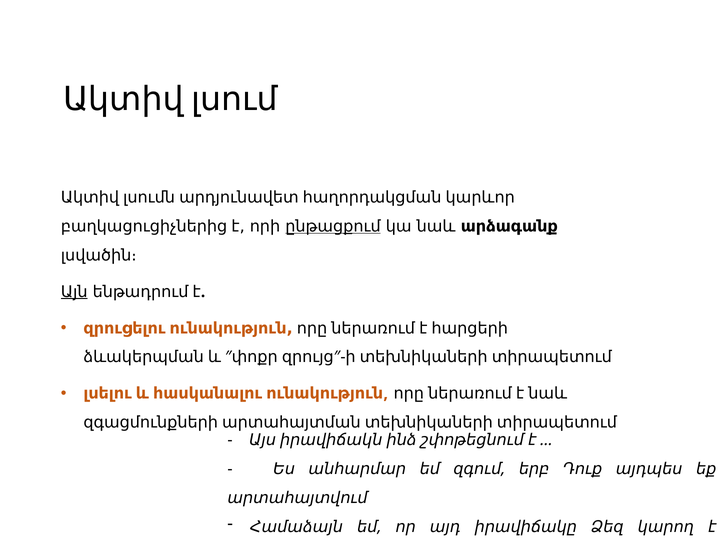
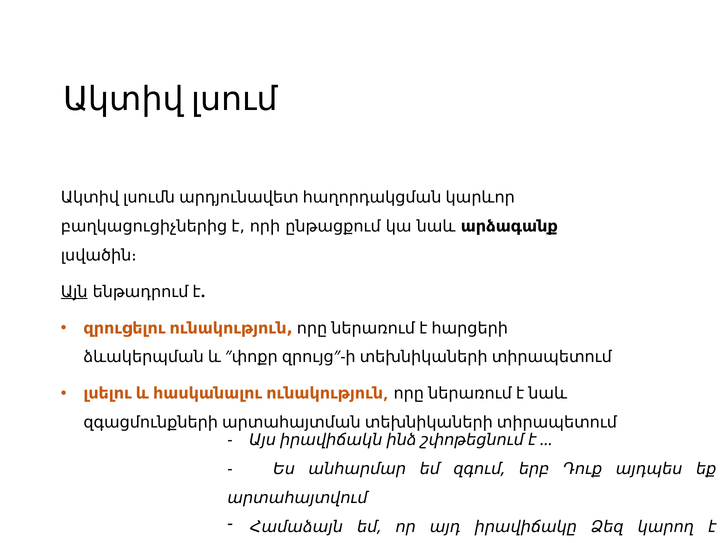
ընթացքում underline: present -> none (333, 226)
